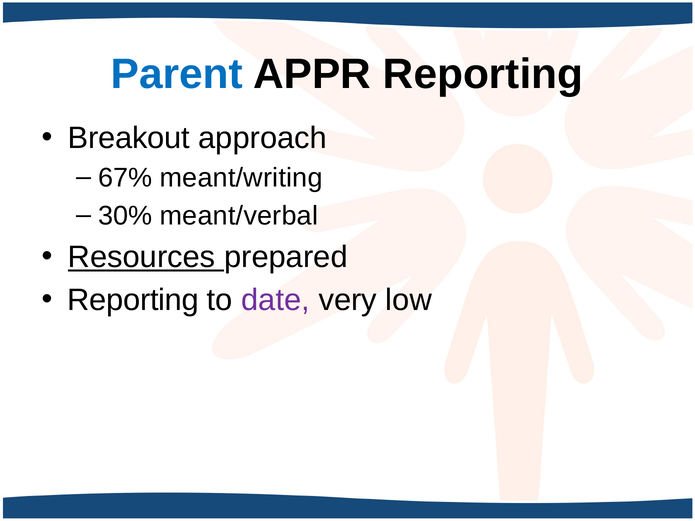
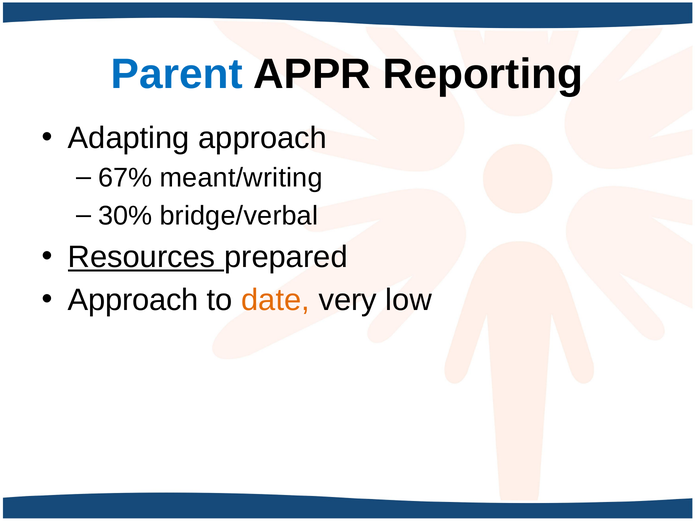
Breakout: Breakout -> Adapting (129, 138)
meant/verbal: meant/verbal -> bridge/verbal (239, 216)
Reporting: Reporting -> Approach (133, 300)
date colour: purple -> orange (276, 300)
